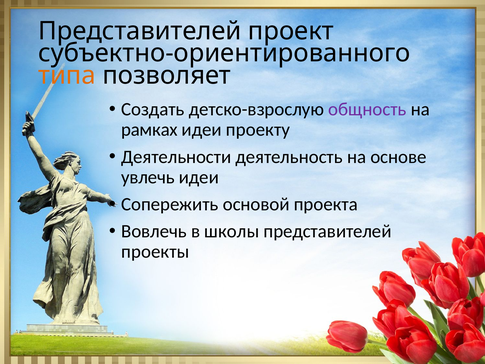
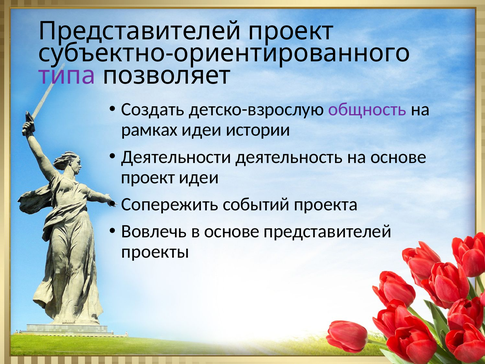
типа colour: orange -> purple (67, 75)
проекту: проекту -> истории (258, 130)
увлечь: увлечь -> проект (148, 177)
основой: основой -> событий (256, 204)
в школы: школы -> основе (232, 231)
